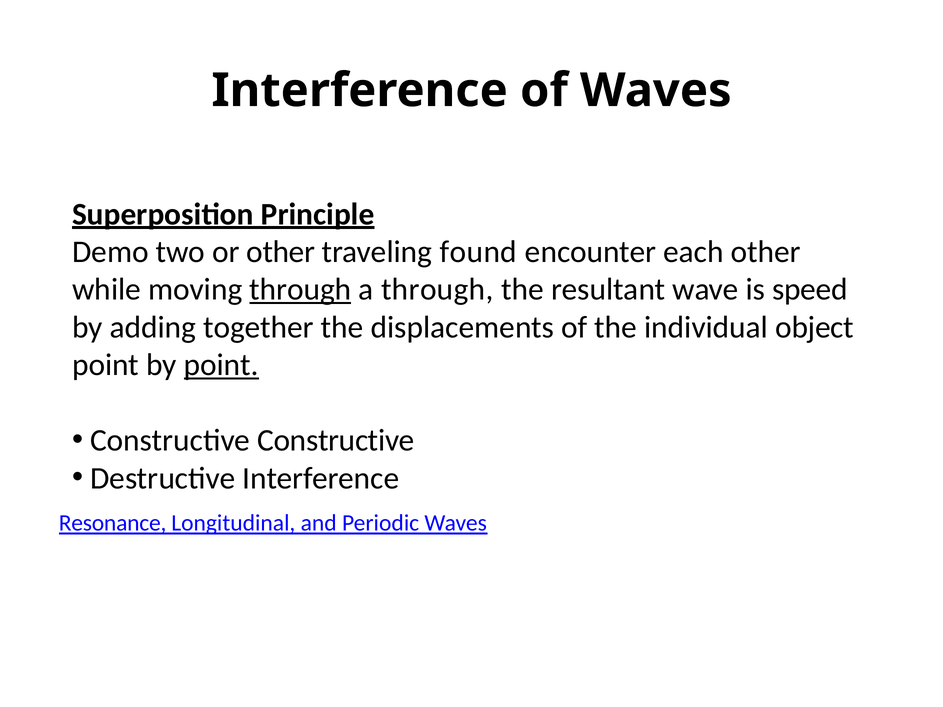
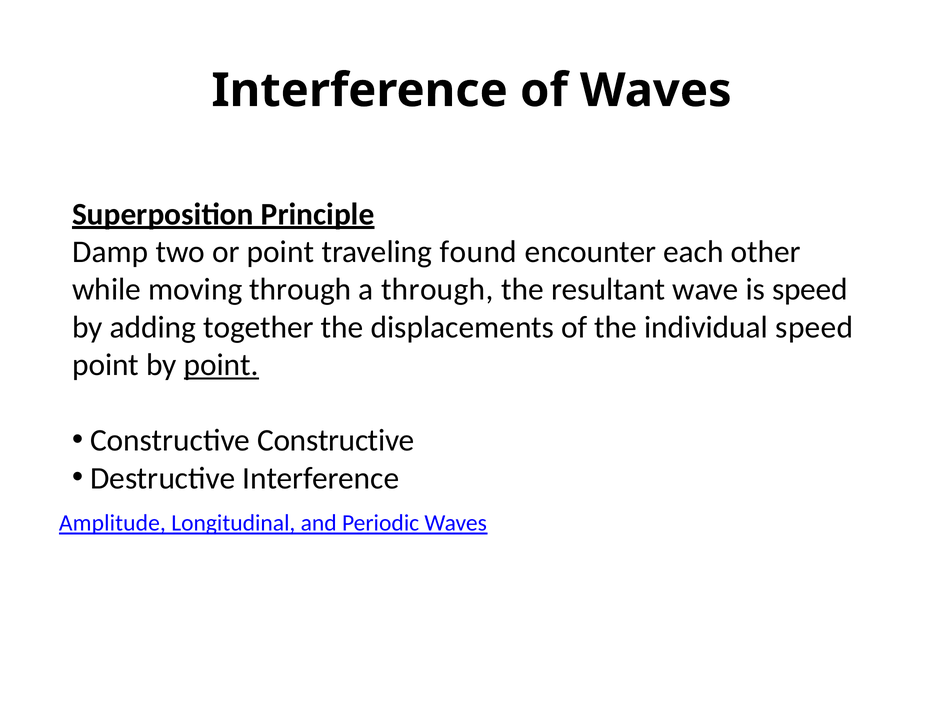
Demo: Demo -> Damp (110, 252)
or other: other -> point (281, 252)
through underline: present -> none (300, 290)
individual object: object -> speed (814, 327)
Resonance: Resonance -> Amplitude (112, 523)
